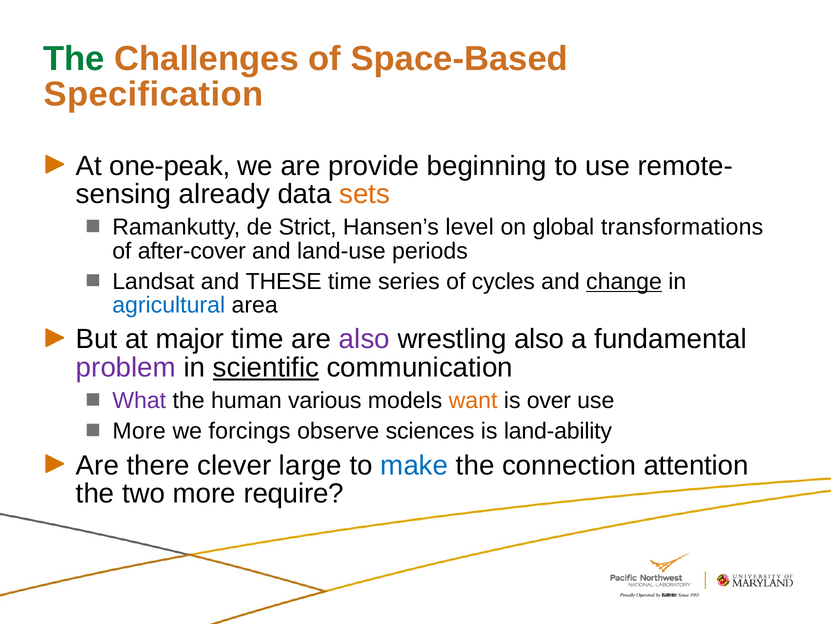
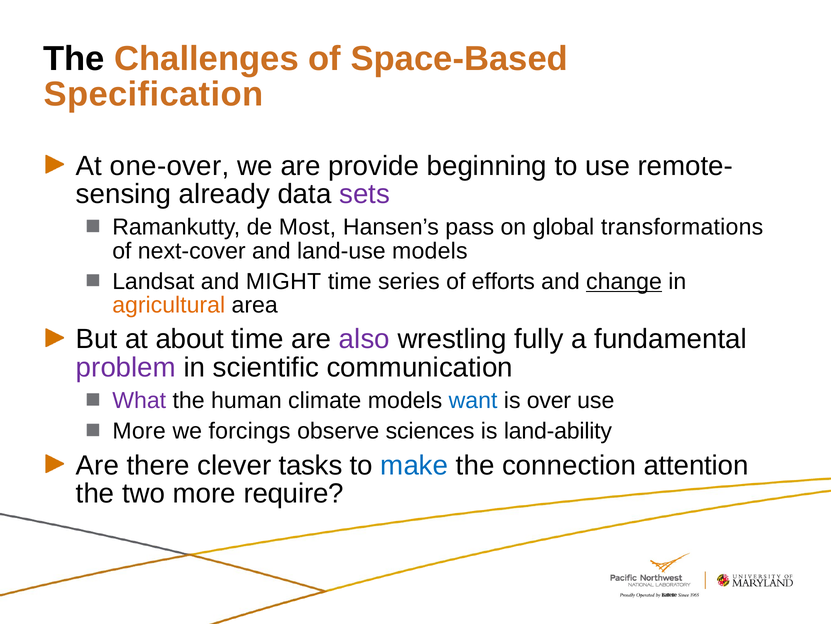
The colour: green -> black (74, 59)
one-peak: one-peak -> one-over (170, 166)
sets colour: orange -> purple (365, 194)
Strict: Strict -> Most (307, 227)
level: level -> pass (470, 227)
after-cover: after-cover -> next-cover (192, 251)
land-use periods: periods -> models (430, 251)
THESE: THESE -> MIGHT (284, 281)
cycles: cycles -> efforts (503, 281)
agricultural colour: blue -> orange (169, 305)
major: major -> about (190, 339)
wrestling also: also -> fully (539, 339)
scientific underline: present -> none (266, 367)
various: various -> climate (325, 400)
want colour: orange -> blue (473, 400)
large: large -> tasks (311, 465)
